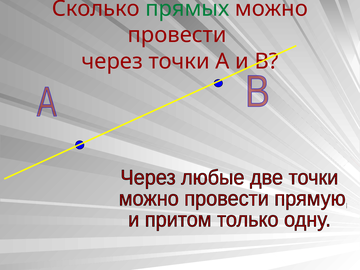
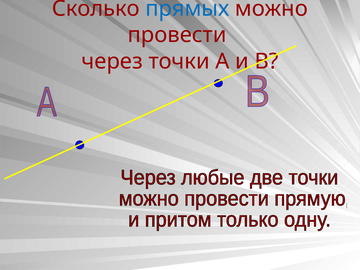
прямых colour: green -> blue (187, 9)
